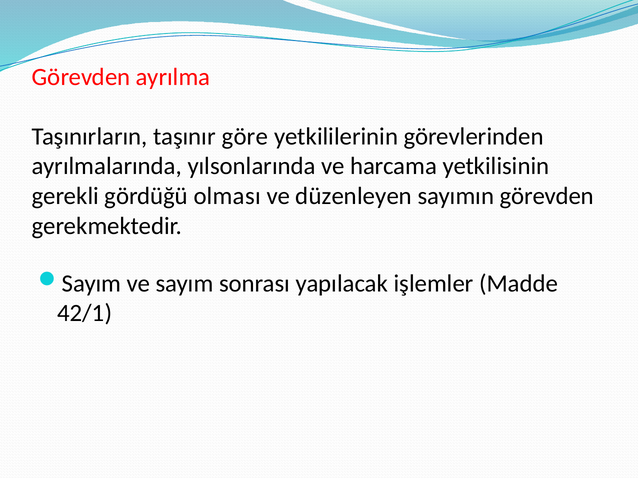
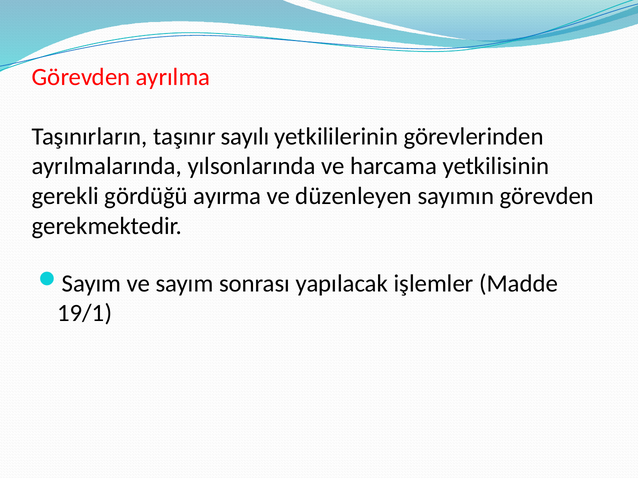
göre: göre -> sayılı (245, 137)
olması: olması -> ayırma (227, 196)
42/1: 42/1 -> 19/1 (85, 314)
